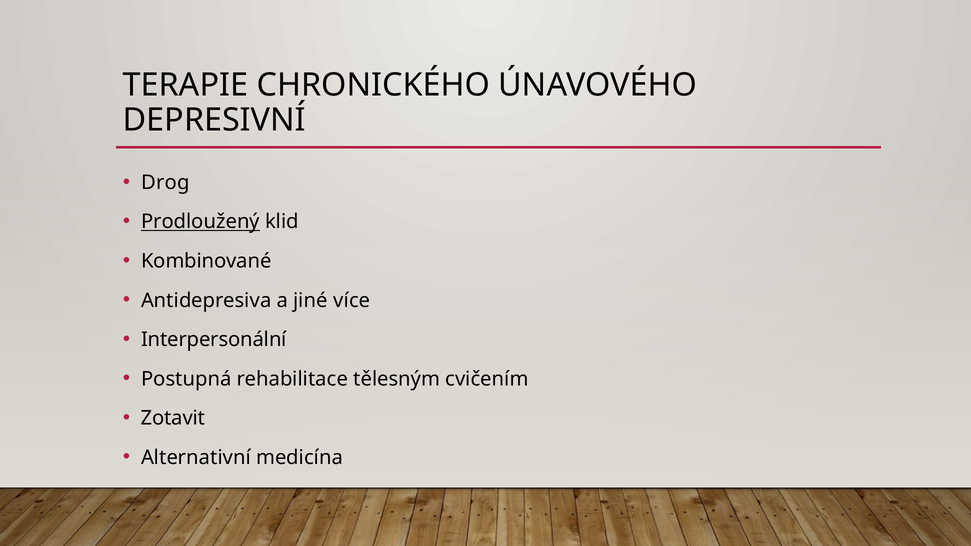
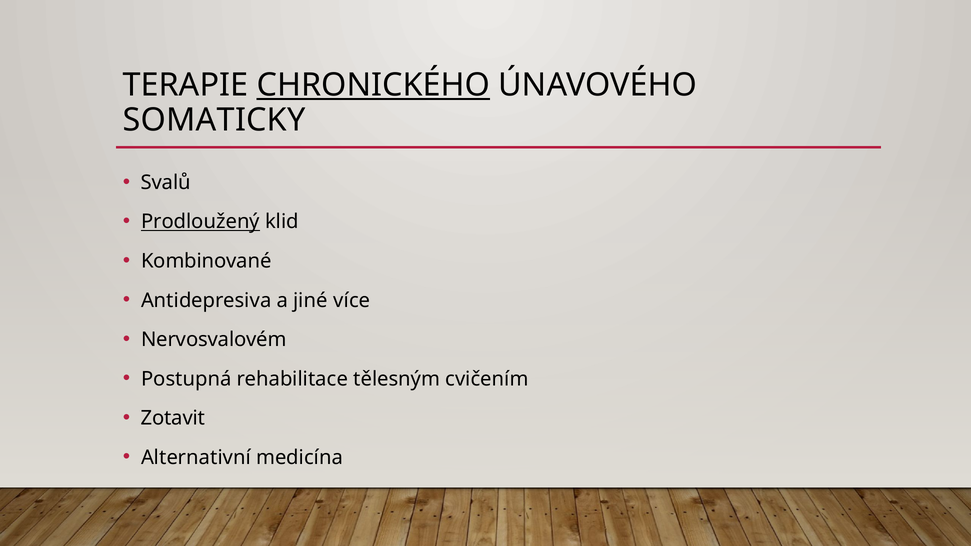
CHRONICKÉHO underline: none -> present (373, 85)
DEPRESIVNÍ: DEPRESIVNÍ -> SOMATICKY (214, 120)
Drog: Drog -> Svalů (166, 183)
Interpersonální: Interpersonální -> Nervosvalovém (214, 340)
